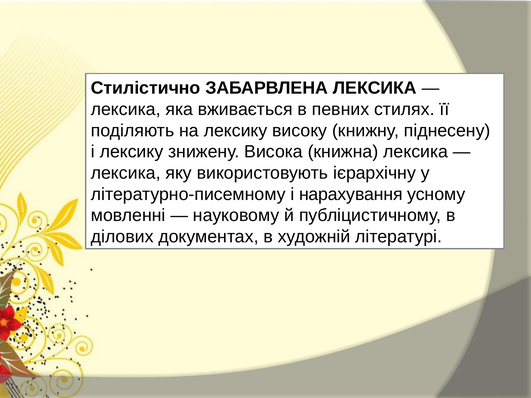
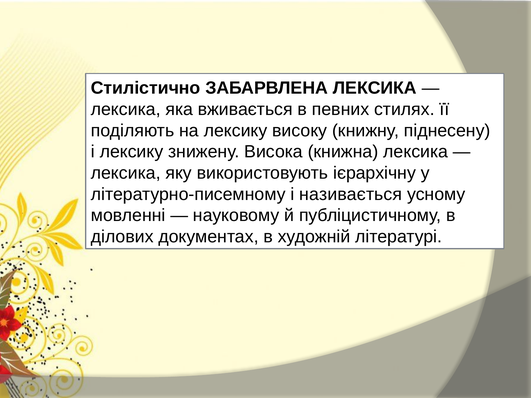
нарахування: нарахування -> називається (351, 194)
